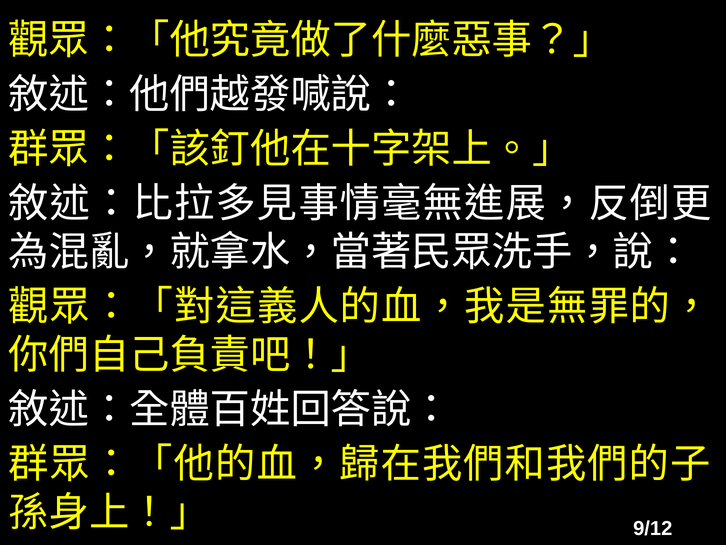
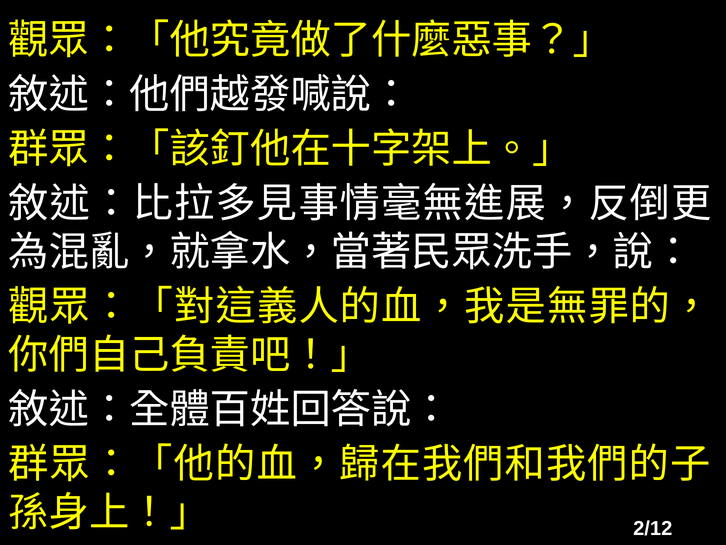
9/12: 9/12 -> 2/12 (653, 528)
